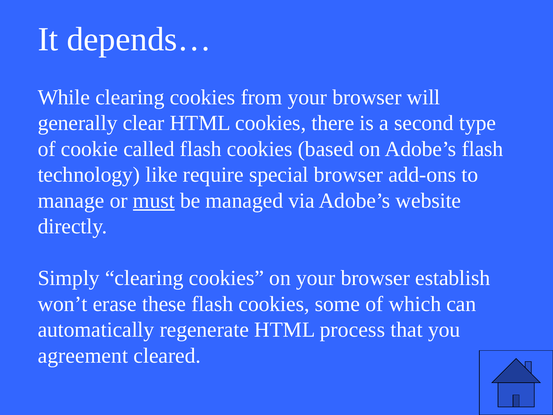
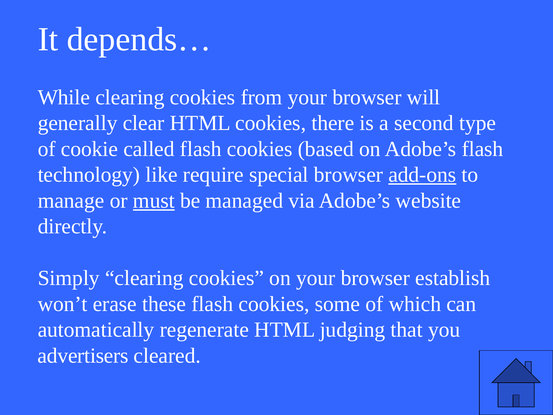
add-ons underline: none -> present (422, 175)
process: process -> judging (353, 330)
agreement: agreement -> advertisers (83, 356)
